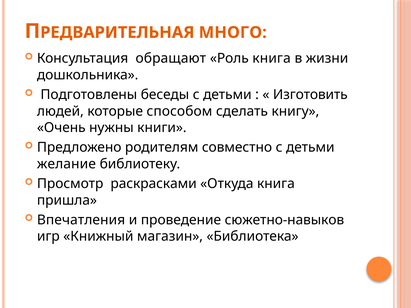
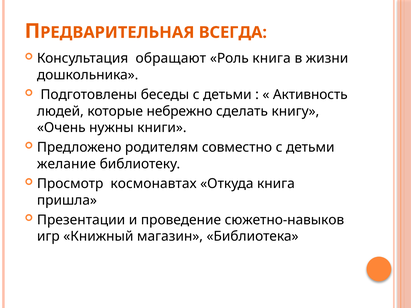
МНОГО: МНОГО -> ВСЕГДА (233, 33)
Изготовить: Изготовить -> Активность (310, 95)
способом: способом -> небрежно (180, 111)
раскрасками: раскрасками -> космонавтах (154, 184)
Впечатления: Впечатления -> Презентации (81, 220)
